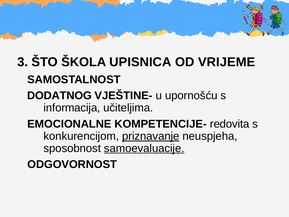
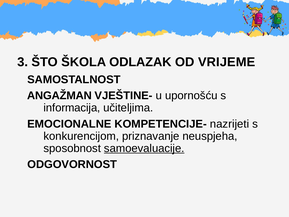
UPISNICA: UPISNICA -> ODLAZAK (140, 62)
DODATNOG: DODATNOG -> ANGAŽMAN (59, 96)
redovita: redovita -> nazrijeti (230, 124)
priznavanje underline: present -> none (151, 136)
